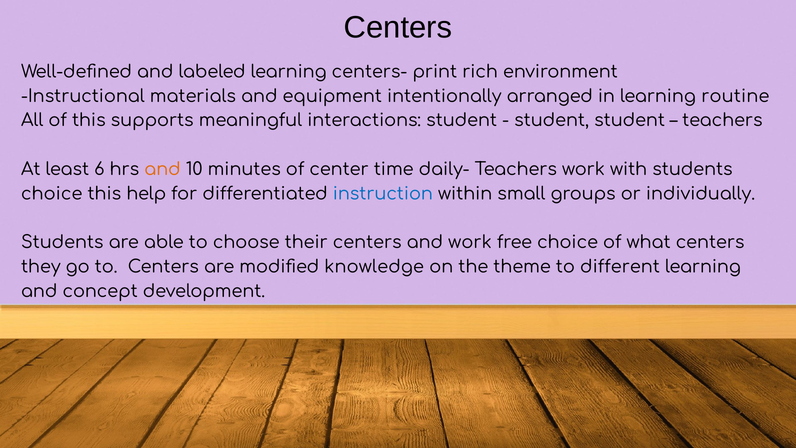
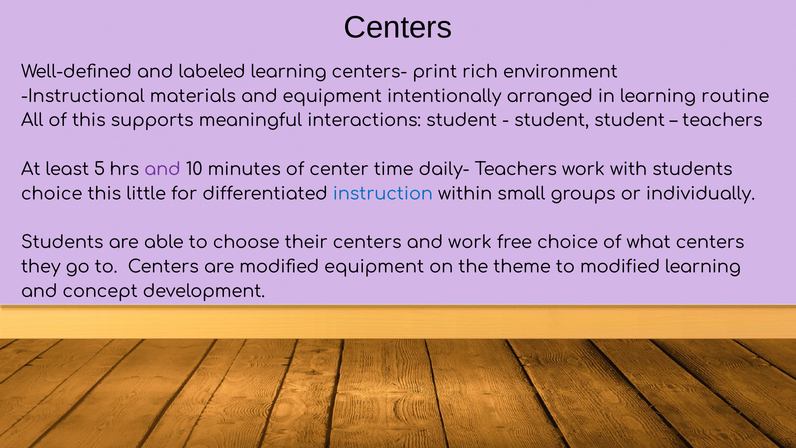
6: 6 -> 5 (99, 169)
and colour: orange -> purple (163, 169)
help: help -> little (146, 194)
modified knowledge: knowledge -> equipment (374, 267)
to different: different -> modified (620, 267)
